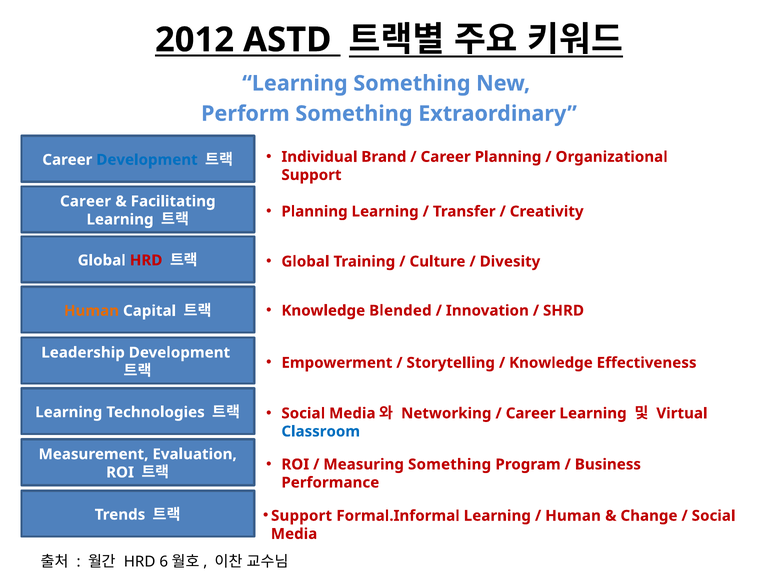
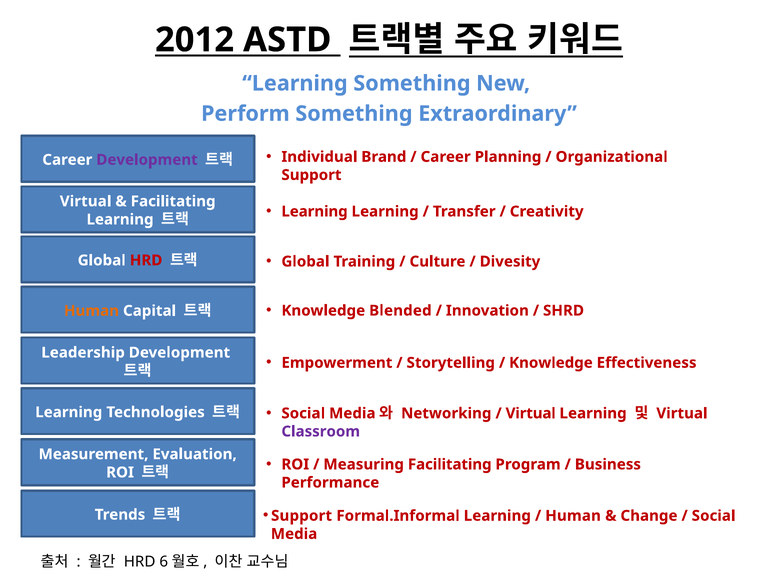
Development colour: blue -> purple (147, 160)
Career: Career -> Virtual (86, 201)
Planning: Planning -> Learning (315, 212)
Career: Career -> Virtual (531, 414)
Classroom colour: blue -> purple (321, 432)
Measuring Something: Something -> Facilitating (450, 465)
